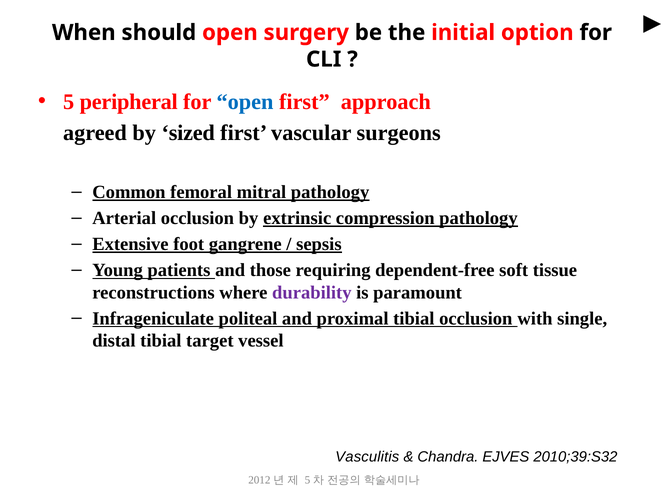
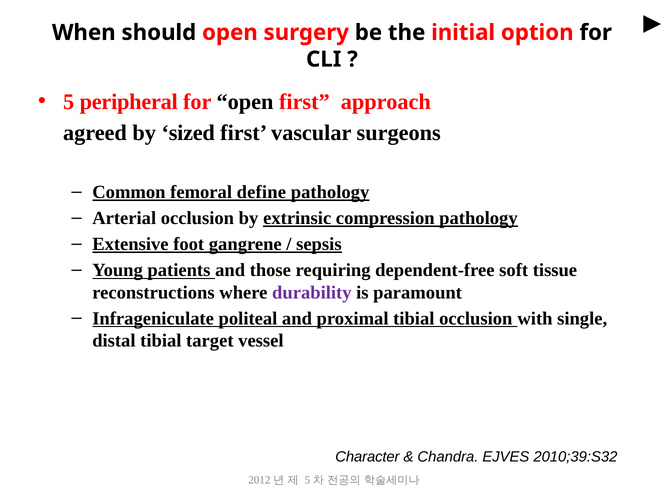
open colour: blue -> black (245, 102)
mitral: mitral -> define (261, 192)
Vasculitis: Vasculitis -> Character (367, 457)
